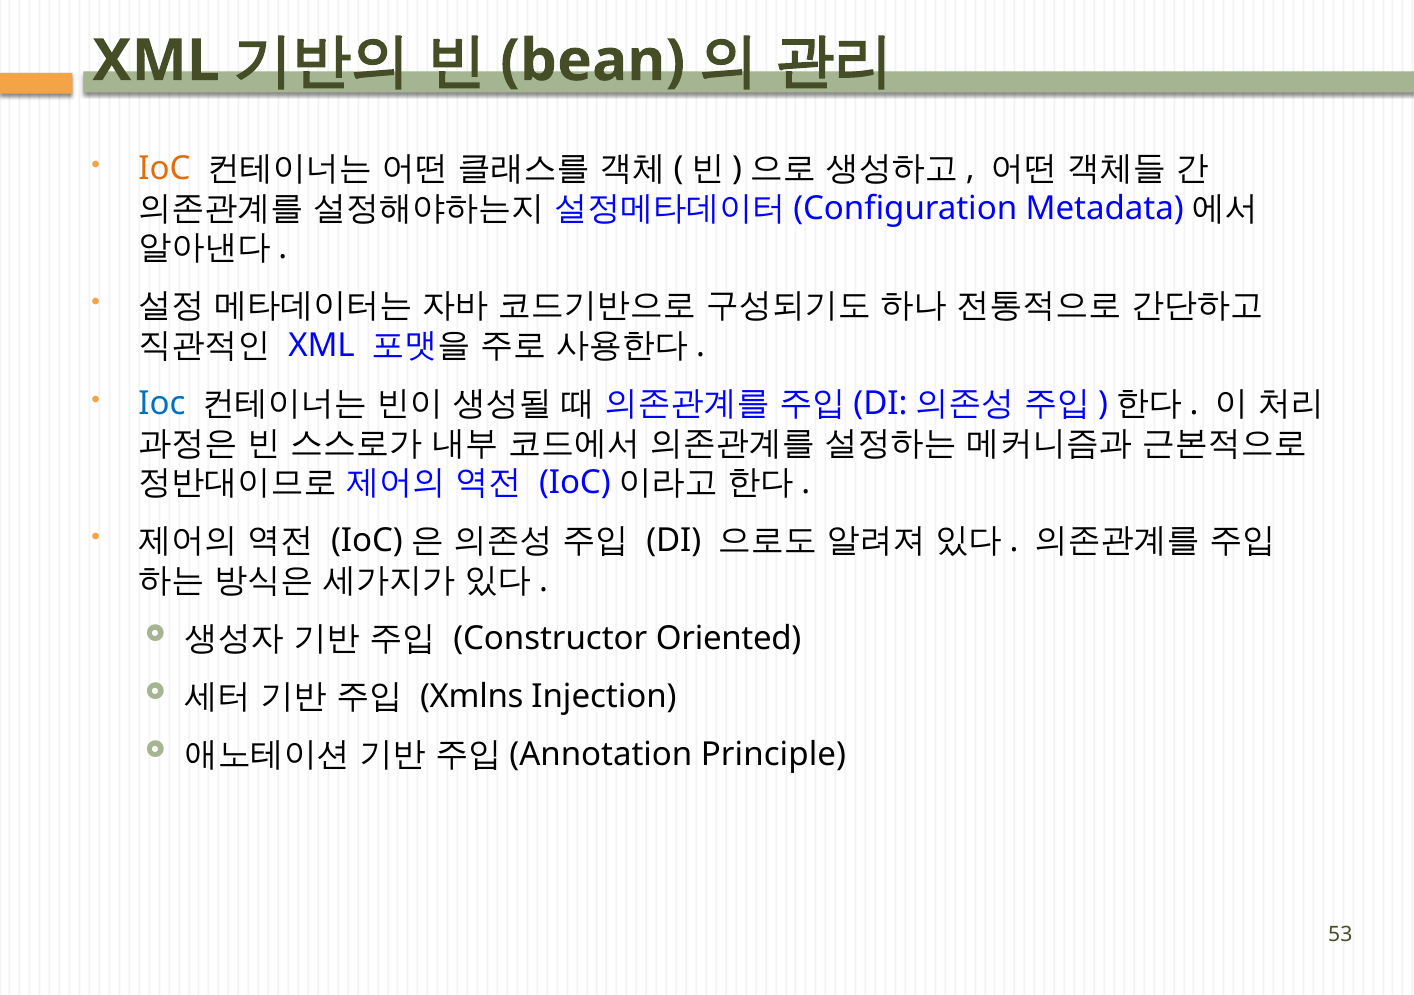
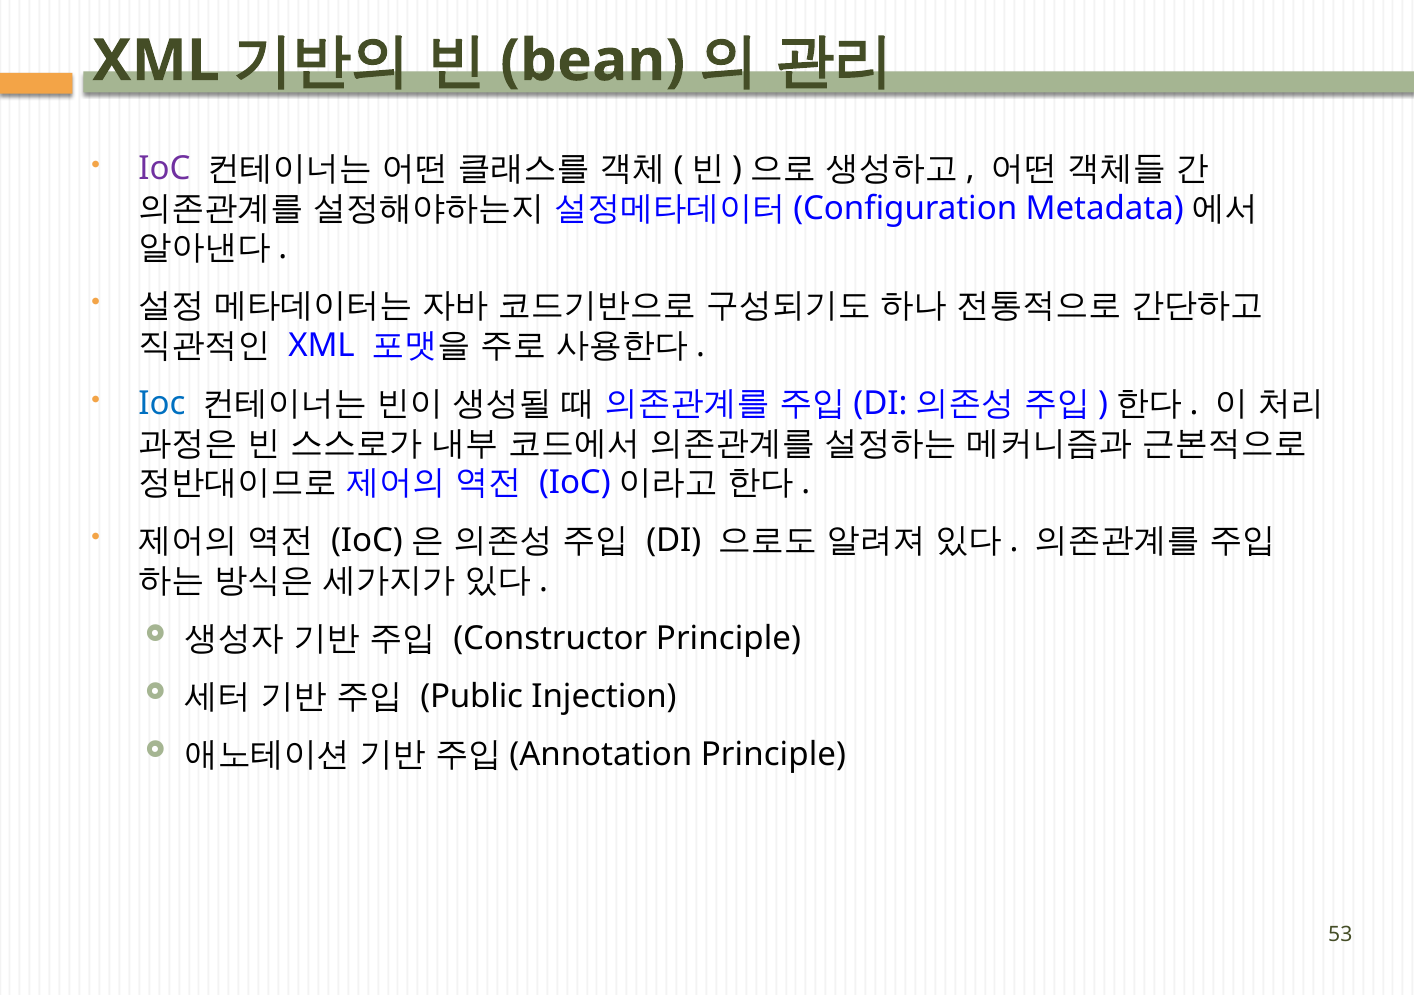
IoC colour: orange -> purple (165, 169)
Constructor Oriented: Oriented -> Principle (728, 638)
Xmlns: Xmlns -> Public (472, 696)
